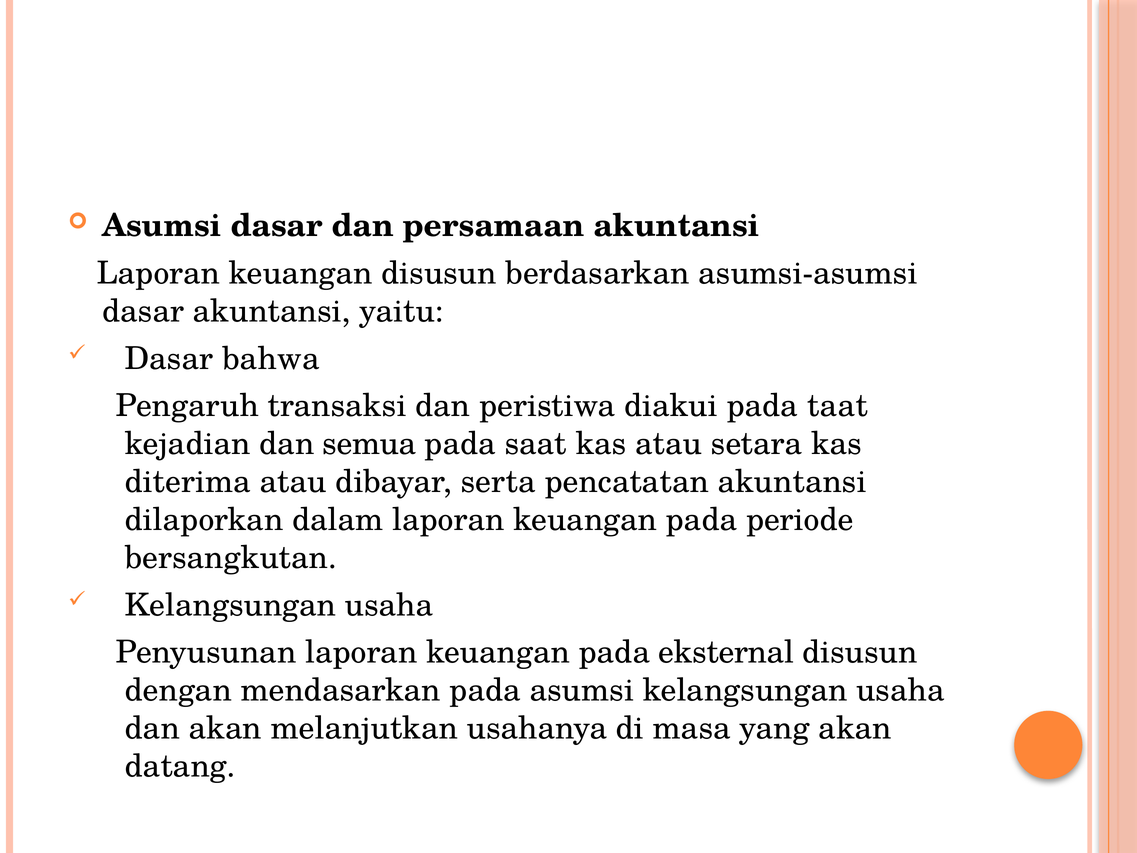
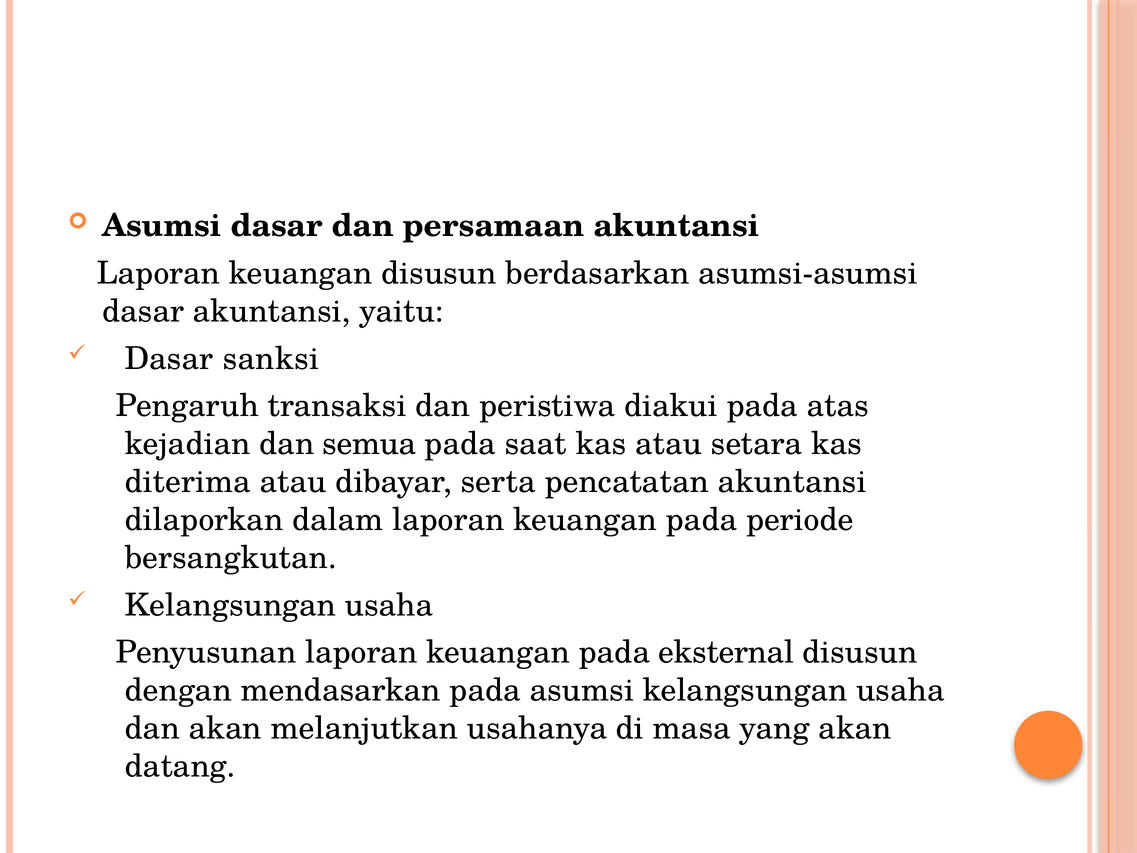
bahwa: bahwa -> sanksi (271, 358)
taat: taat -> atas (838, 406)
